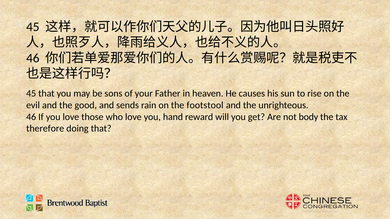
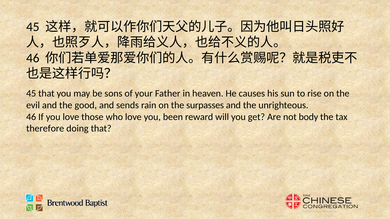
footstool: footstool -> surpasses (205, 105)
hand: hand -> been (173, 117)
